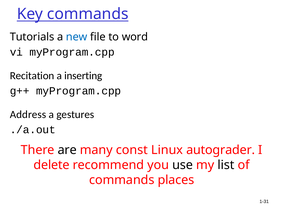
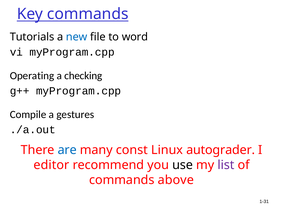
Recitation: Recitation -> Operating (32, 76)
inserting: inserting -> checking (83, 76)
Address: Address -> Compile (28, 114)
are colour: black -> blue (67, 150)
delete: delete -> editor (51, 165)
list colour: black -> purple (226, 165)
places: places -> above (176, 180)
